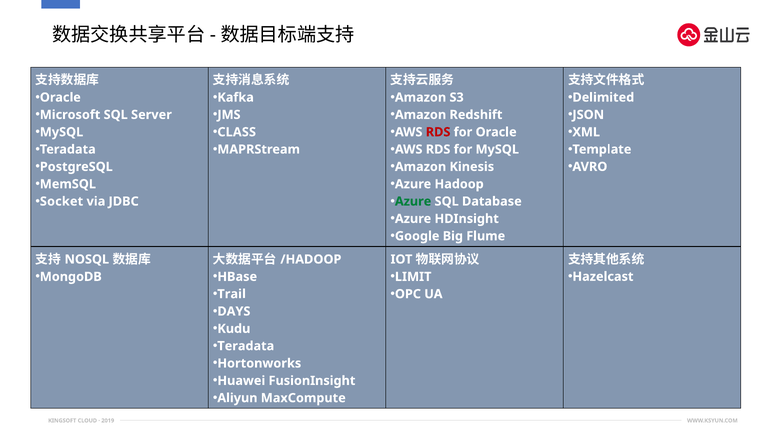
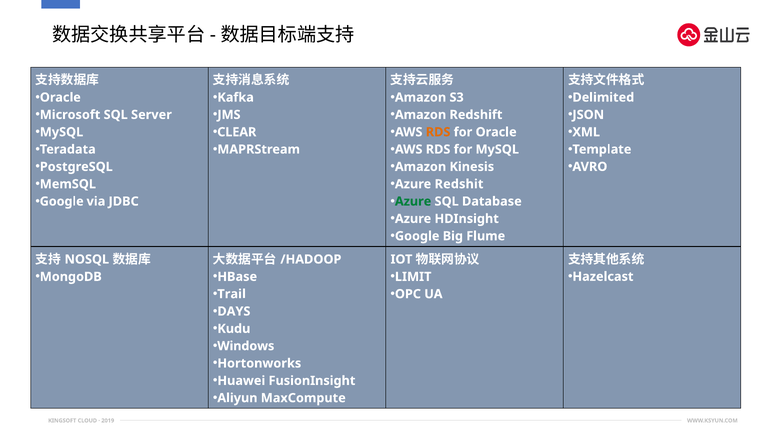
CLASS: CLASS -> CLEAR (237, 132)
RDS colour: red -> orange (438, 132)
Hadoop: Hadoop -> Redshit (459, 184)
Socket: Socket -> Google (62, 201)
Teradata: Teradata -> Windows (246, 346)
